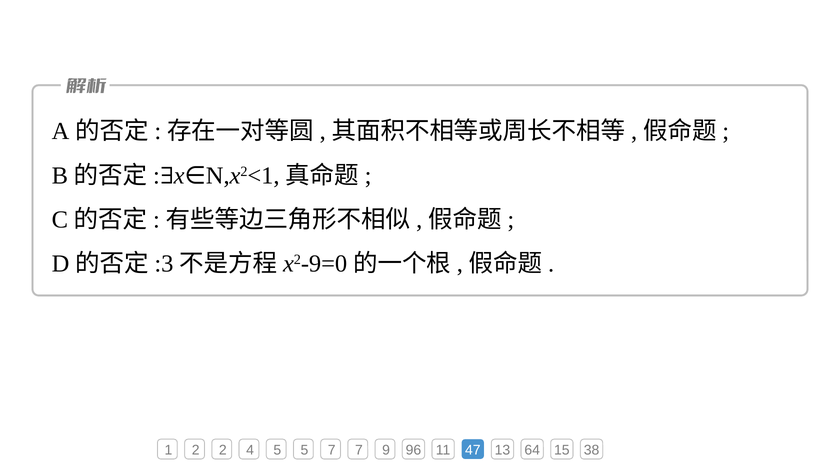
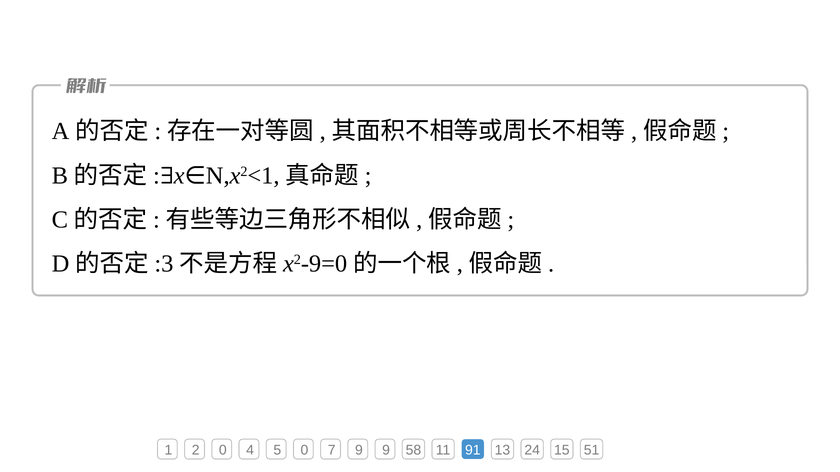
2 2: 2 -> 0 (223, 451)
5 5: 5 -> 0 (304, 451)
7 7: 7 -> 9 (359, 451)
96: 96 -> 58 (413, 451)
47: 47 -> 91 (473, 451)
64: 64 -> 24 (532, 451)
38: 38 -> 51 (592, 451)
